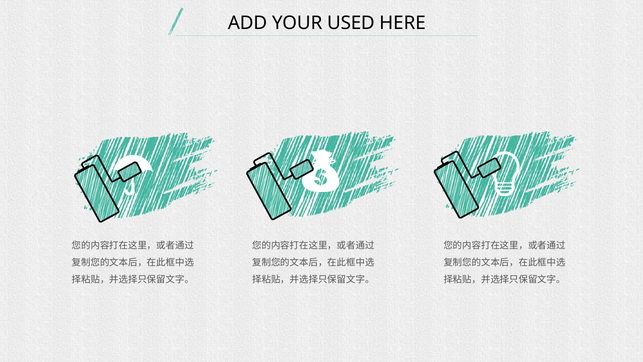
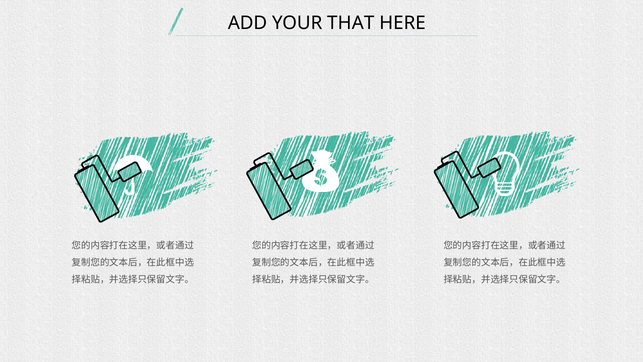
USED: USED -> THAT (351, 23)
